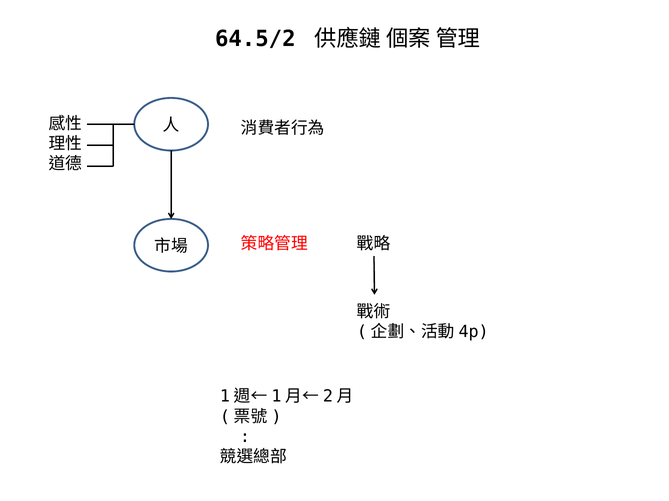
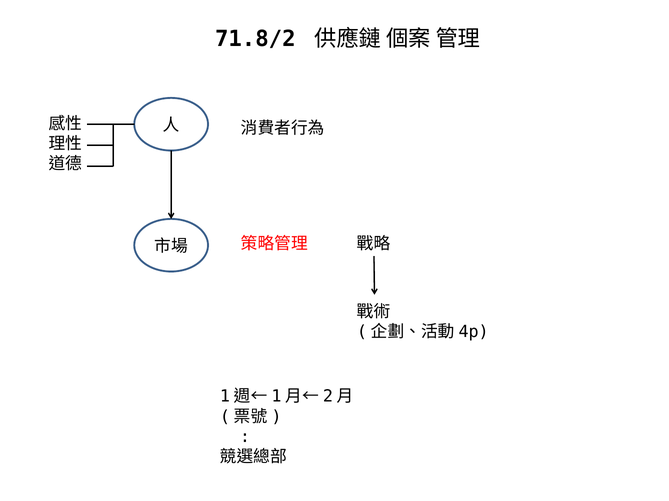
64.5/2: 64.5/2 -> 71.8/2 (255, 39)
